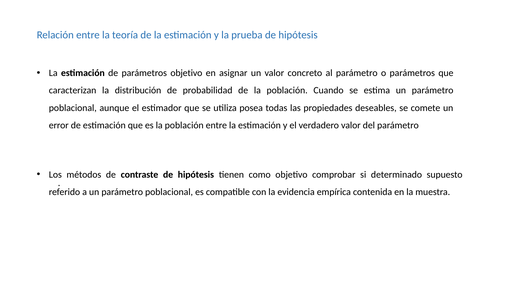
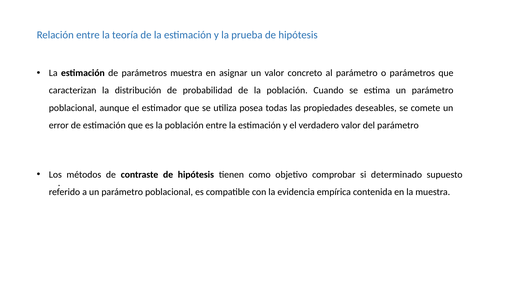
parámetros objetivo: objetivo -> muestra (186, 73)
